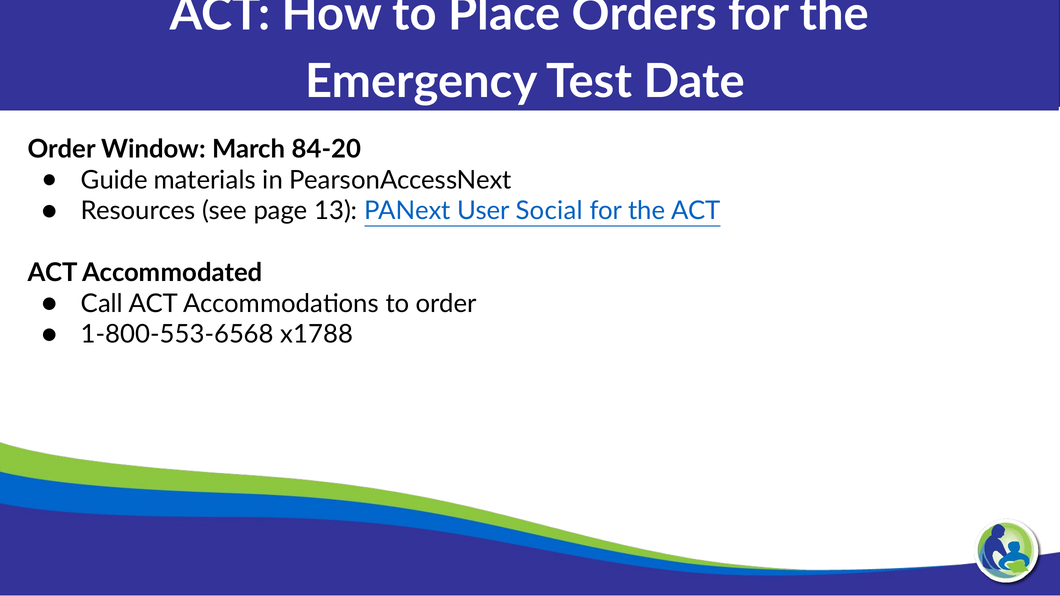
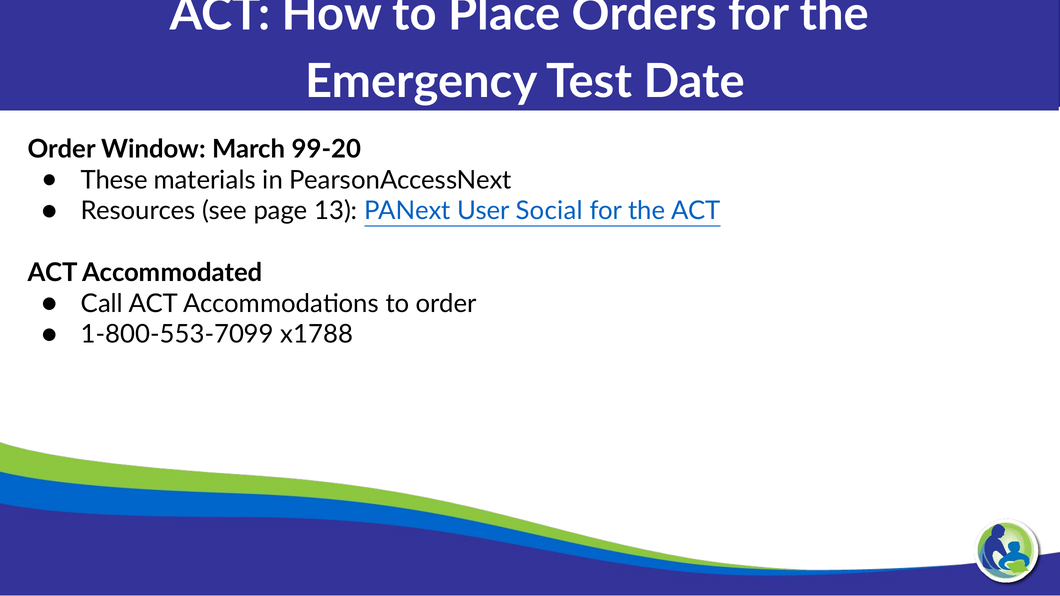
84-20: 84-20 -> 99-20 (326, 149)
Guide: Guide -> These (114, 180)
1-800-553-6568: 1-800-553-6568 -> 1-800-553-7099 (177, 335)
